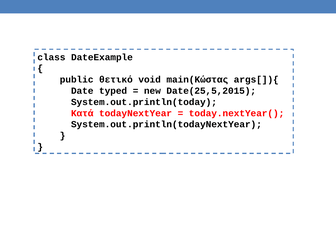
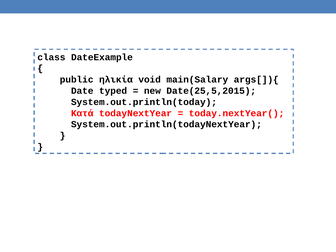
θετικό: θετικό -> ηλικία (116, 80)
main(Κώστας: main(Κώστας -> main(Salary (197, 80)
